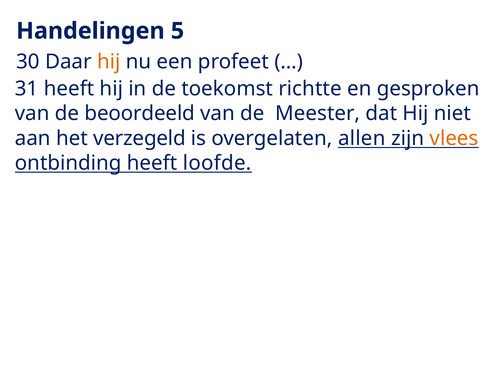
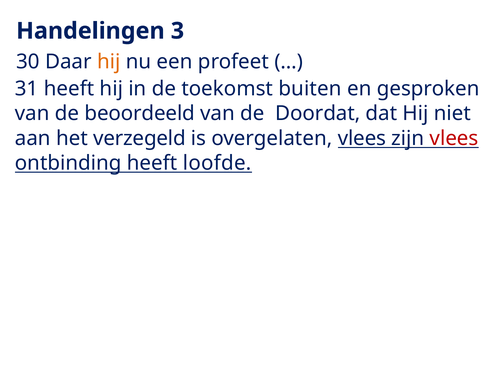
5: 5 -> 3 (177, 31)
richtte: richtte -> buiten (310, 89)
Meester: Meester -> Doordat (318, 114)
overgelaten allen: allen -> vlees (362, 138)
vlees colour: orange -> red (454, 138)
